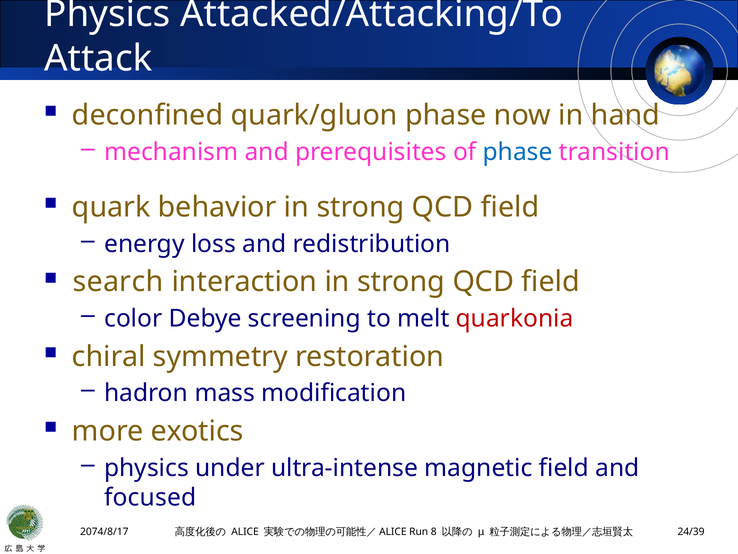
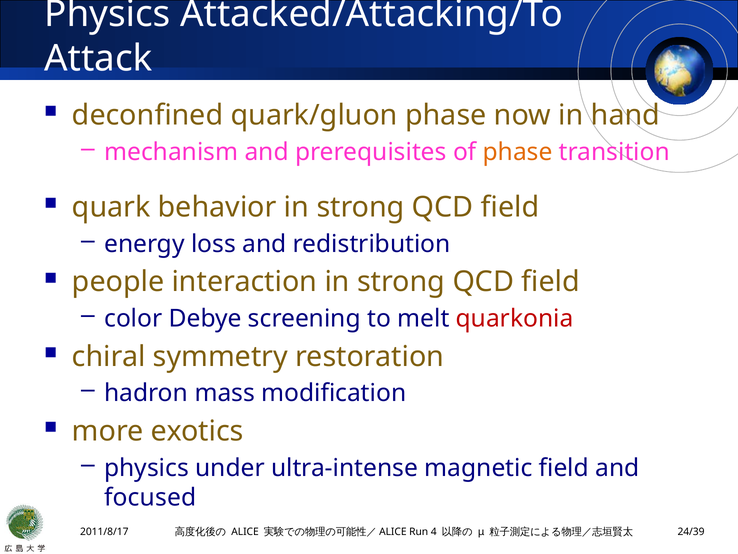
phase colour: blue -> orange (518, 152)
search: search -> people (118, 282)
2074/8/17: 2074/8/17 -> 2011/8/17 (104, 531)
8: 8 -> 4 (434, 531)
